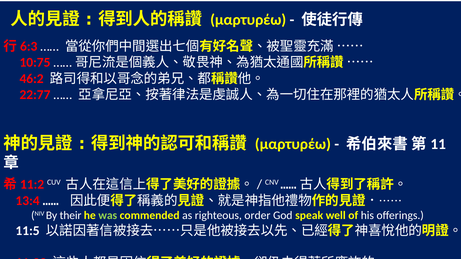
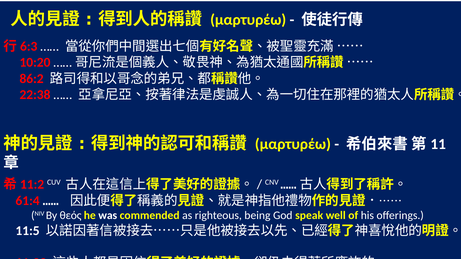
10:75: 10:75 -> 10:20 (35, 63)
46:2: 46:2 -> 86:2 (32, 79)
22:77: 22:77 -> 22:38 (35, 95)
13:4: 13:4 -> 61:4 (28, 201)
their: their -> θεός (71, 216)
was colour: light green -> white (108, 216)
order: order -> being (257, 216)
